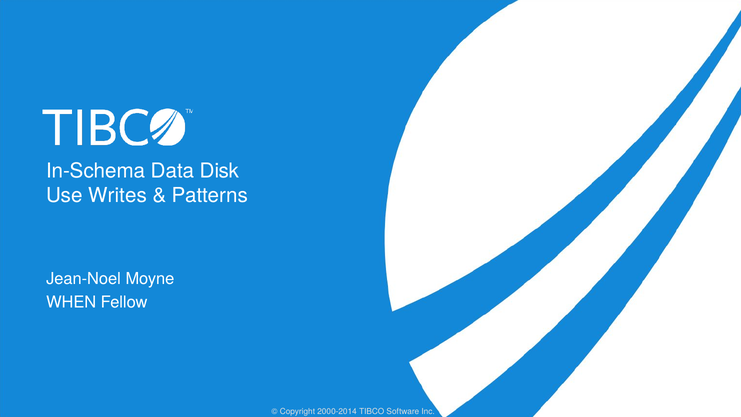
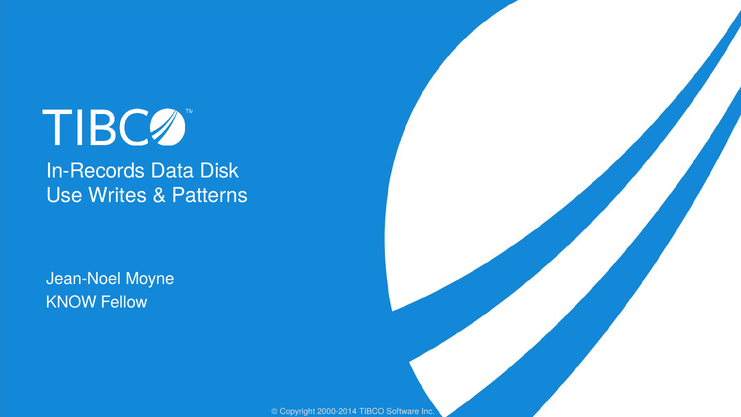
In-Schema: In-Schema -> In-Records (96, 171)
WHEN: WHEN -> KNOW (71, 302)
